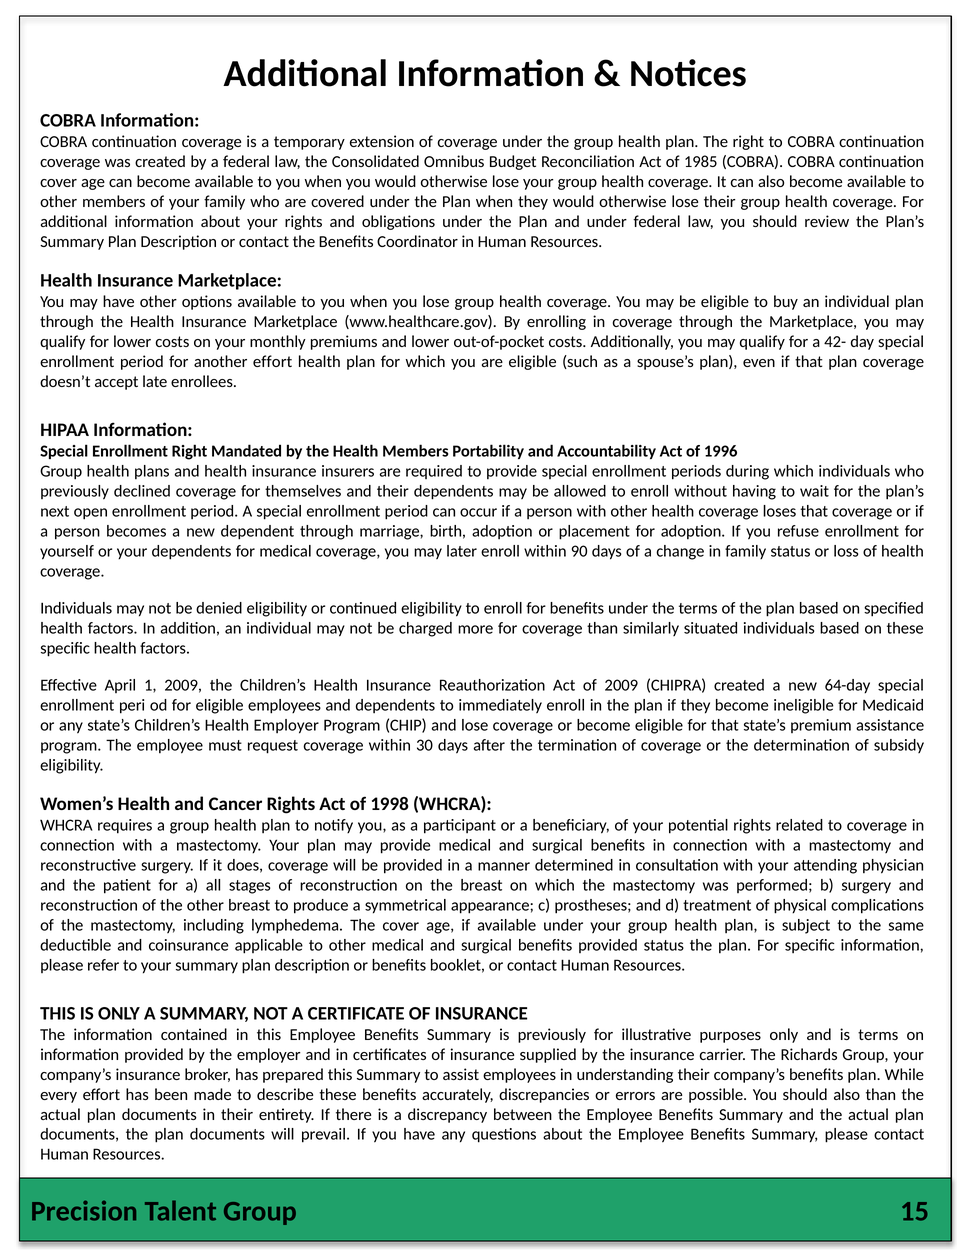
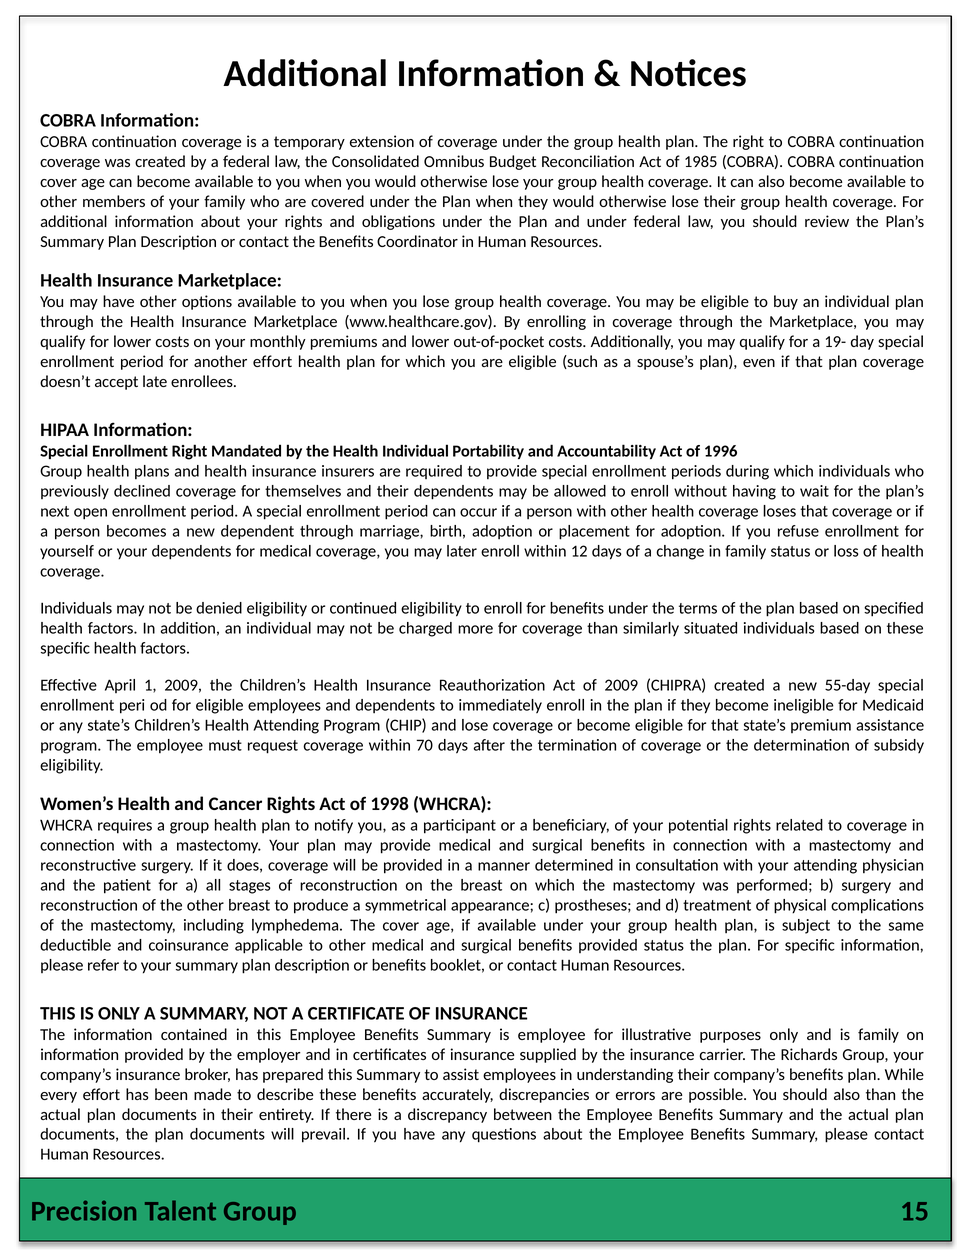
42-: 42- -> 19- (835, 342)
Health Members: Members -> Individual (416, 451)
90: 90 -> 12 (579, 551)
64-day: 64-day -> 55-day (848, 685)
Health Employer: Employer -> Attending (286, 725)
30: 30 -> 70 (424, 745)
is previously: previously -> employee (552, 1034)
is terms: terms -> family (878, 1034)
